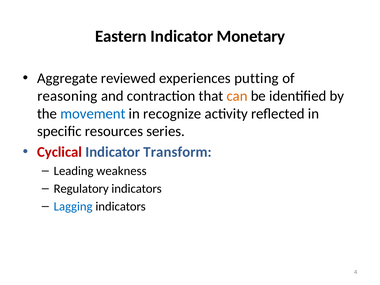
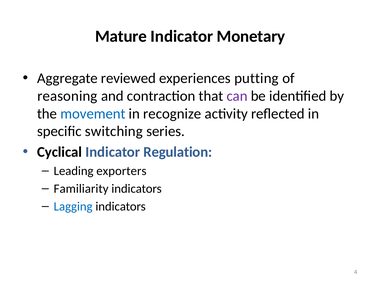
Eastern: Eastern -> Mature (121, 36)
can colour: orange -> purple (237, 96)
resources: resources -> switching (114, 131)
Cyclical colour: red -> black (60, 152)
Transform: Transform -> Regulation (178, 152)
weakness: weakness -> exporters (121, 171)
Regulatory: Regulatory -> Familiarity (81, 189)
